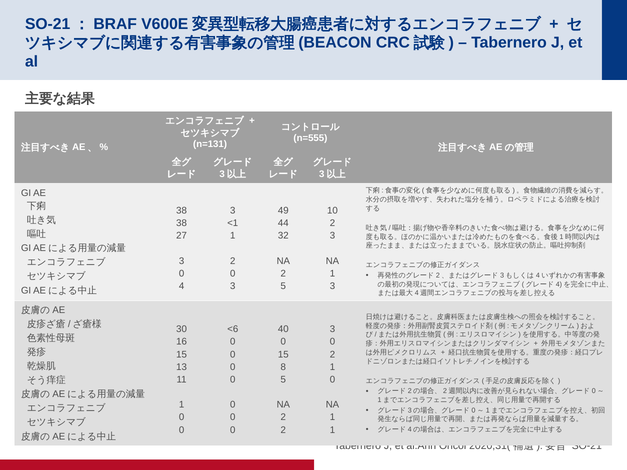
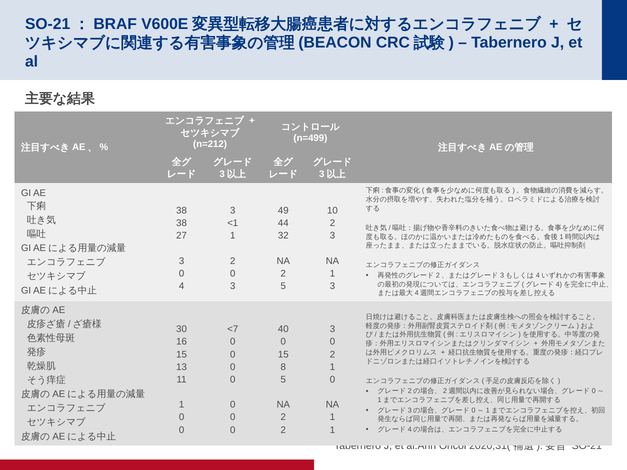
n=555: n=555 -> n=499 (310, 138)
n=131: n=131 -> n=212 (210, 144)
<6: <6 -> <7 (233, 329)
